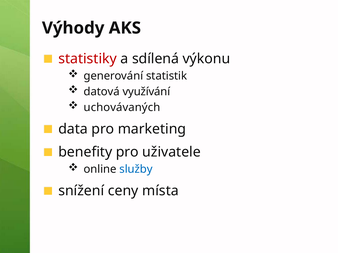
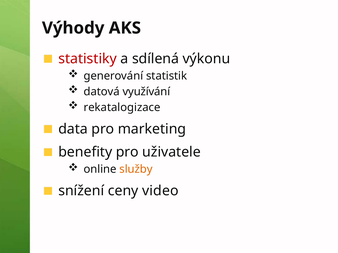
uchovávaných: uchovávaných -> rekatalogizace (122, 108)
služby colour: blue -> orange (136, 170)
místa: místa -> video (160, 191)
